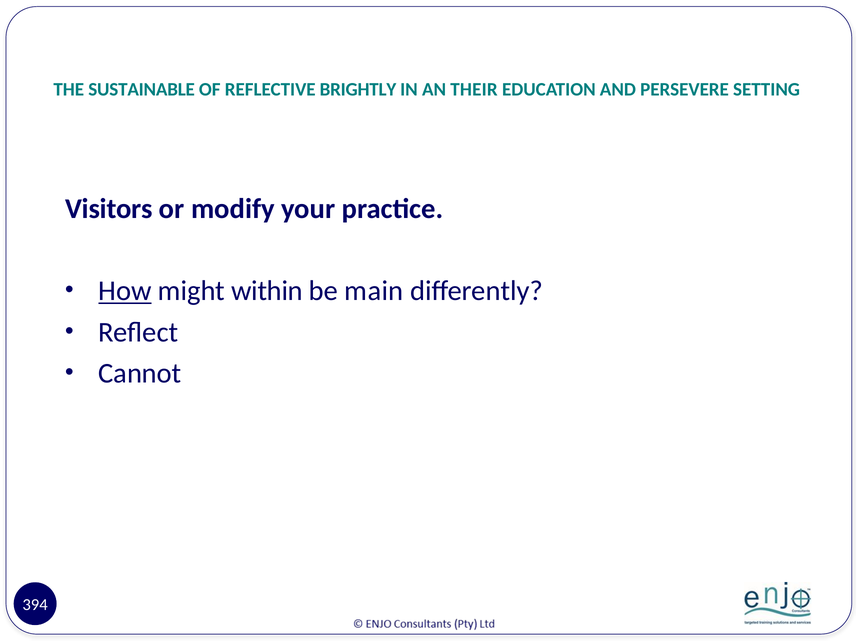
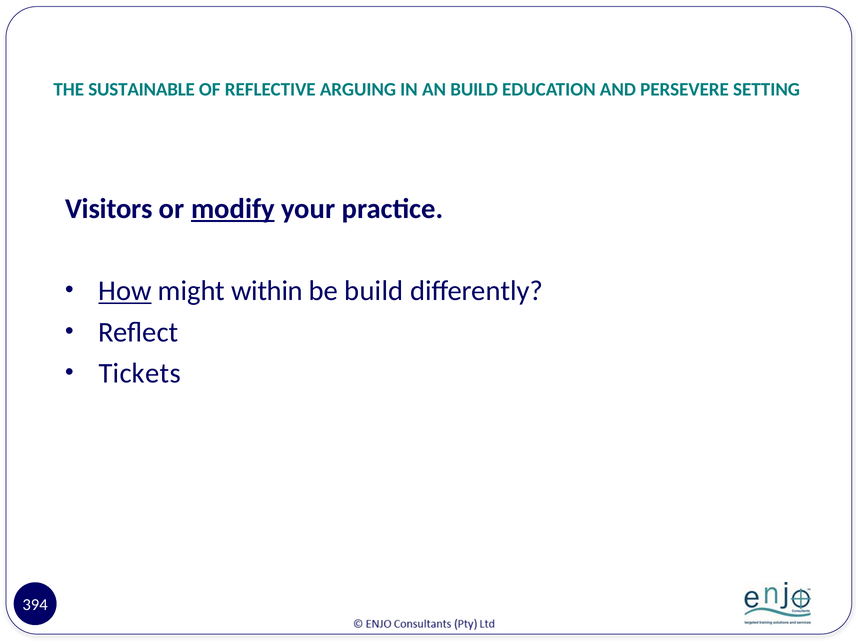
BRIGHTLY: BRIGHTLY -> ARGUING (358, 90)
AN THEIR: THEIR -> BUILD (474, 90)
modify underline: none -> present (233, 209)
be main: main -> build (374, 291)
Cannot: Cannot -> Tickets (140, 374)
